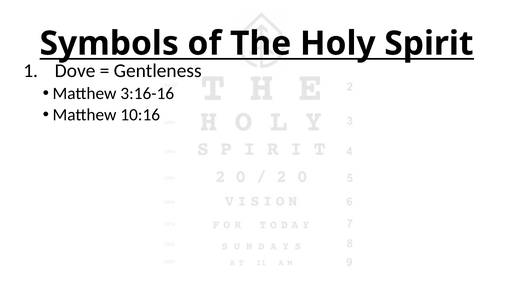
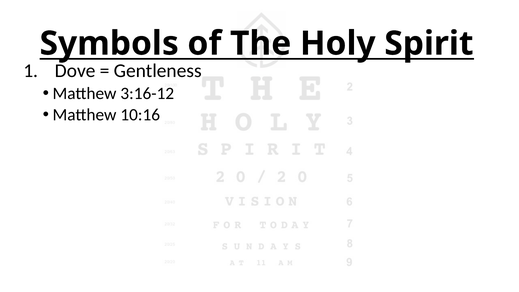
3:16-16: 3:16-16 -> 3:16-12 (147, 93)
